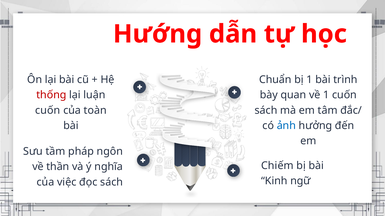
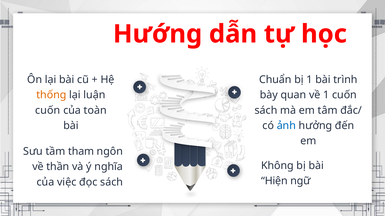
thống colour: red -> orange (51, 95)
pháp: pháp -> tham (81, 152)
Chiếm: Chiếm -> Không (277, 166)
Kinh: Kinh -> Hiện (274, 181)
